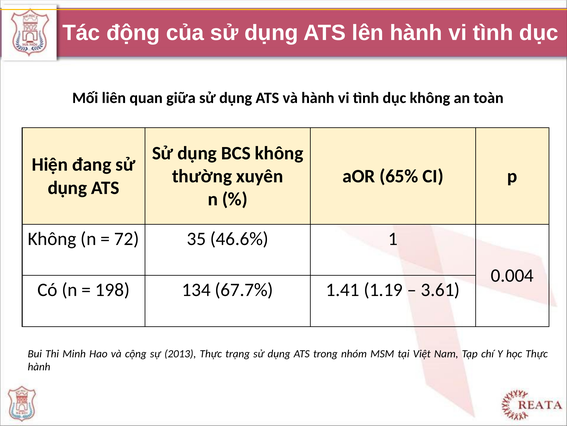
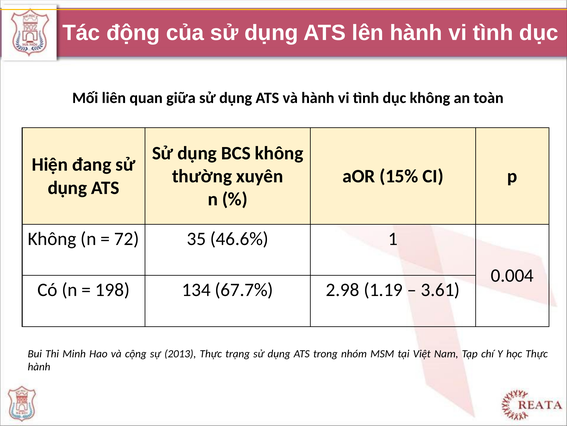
65%: 65% -> 15% (399, 176)
1.41: 1.41 -> 2.98 (343, 290)
